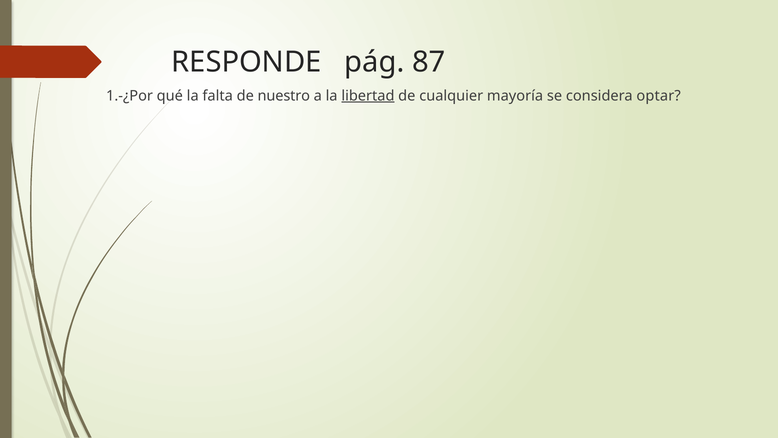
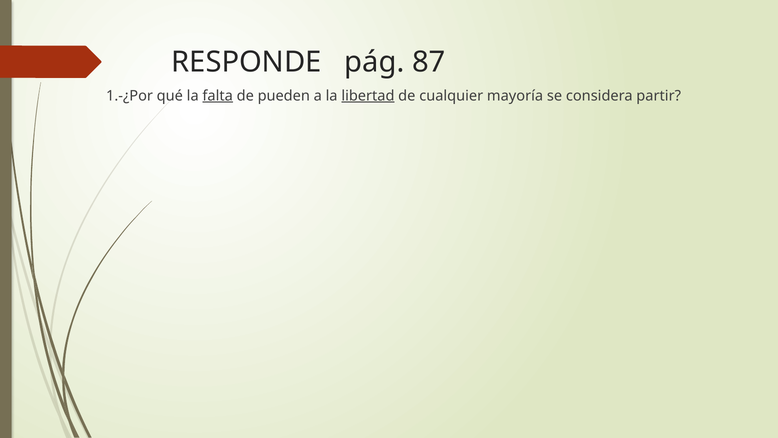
falta underline: none -> present (218, 96)
nuestro: nuestro -> pueden (284, 96)
optar: optar -> partir (659, 96)
